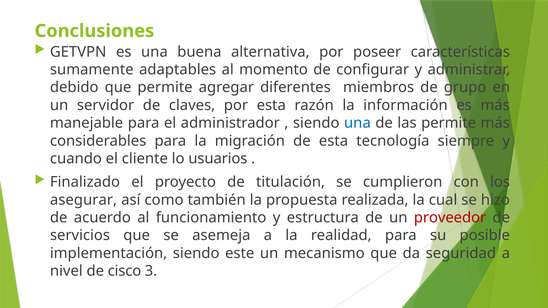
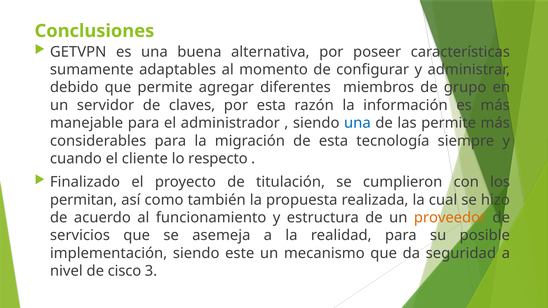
usuarios: usuarios -> respecto (218, 159)
asegurar: asegurar -> permitan (84, 200)
proveedor colour: red -> orange (450, 218)
